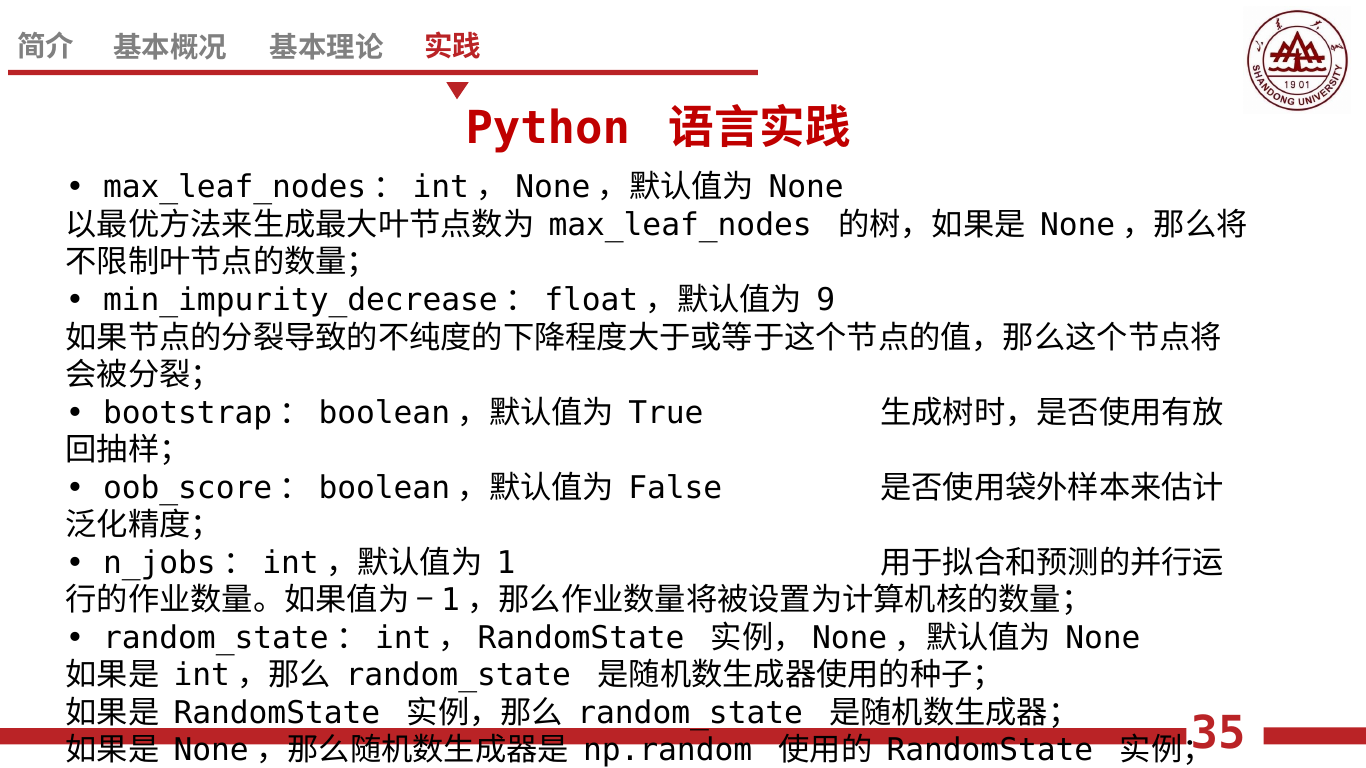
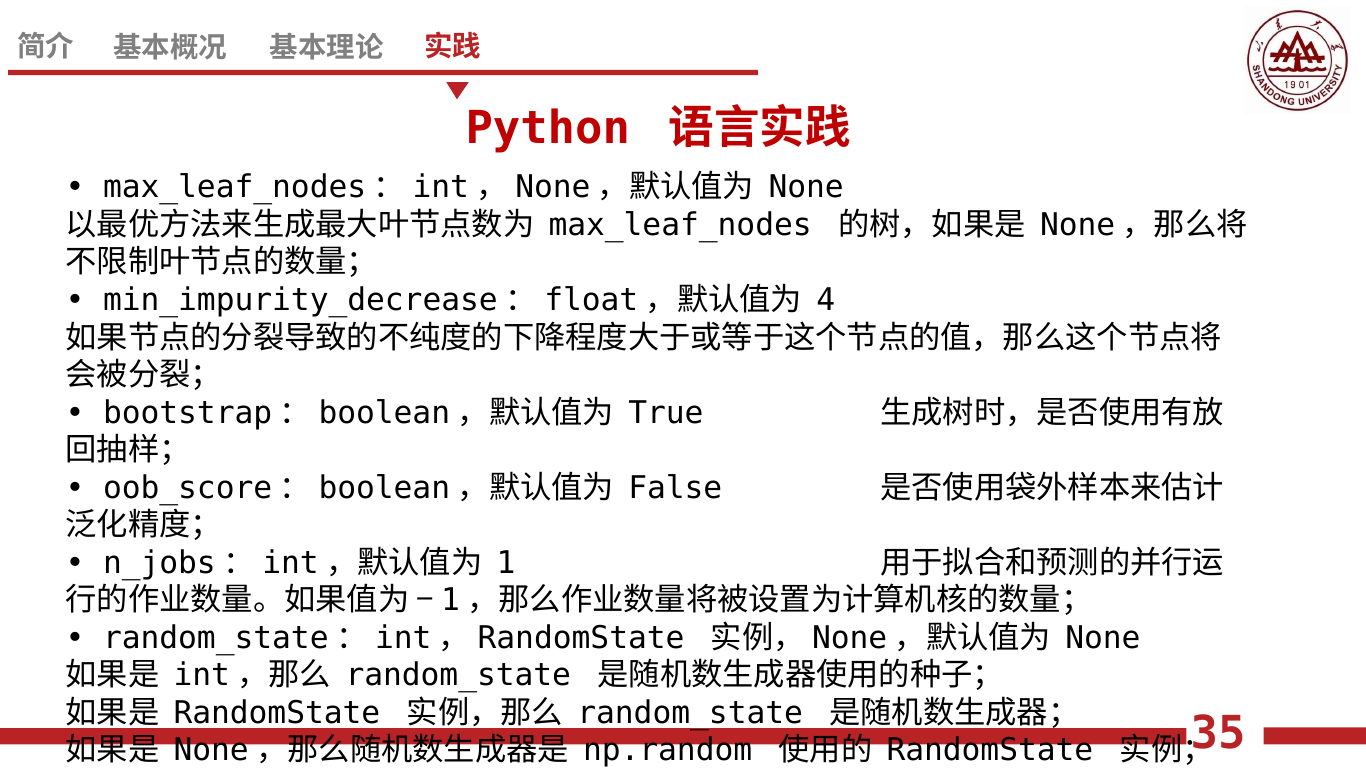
9: 9 -> 4 (826, 300)
